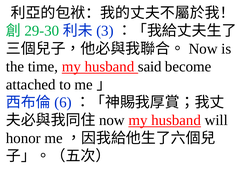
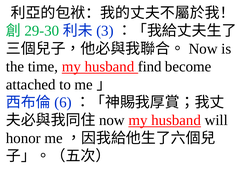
said: said -> find (150, 67)
